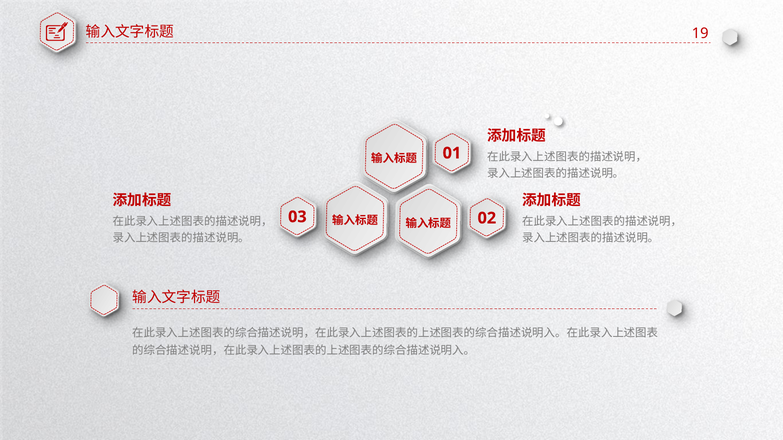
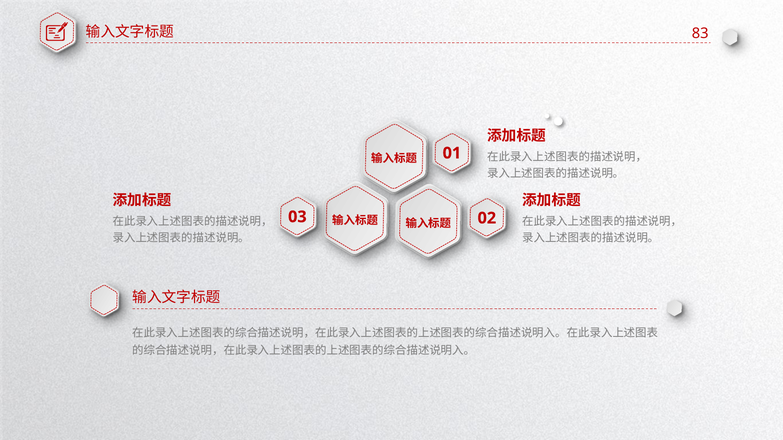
19: 19 -> 83 (700, 33)
